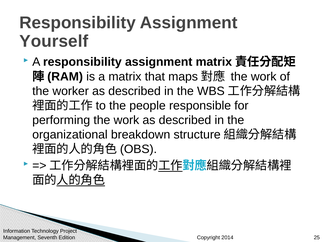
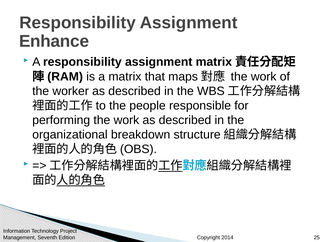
Yourself: Yourself -> Enhance (54, 41)
